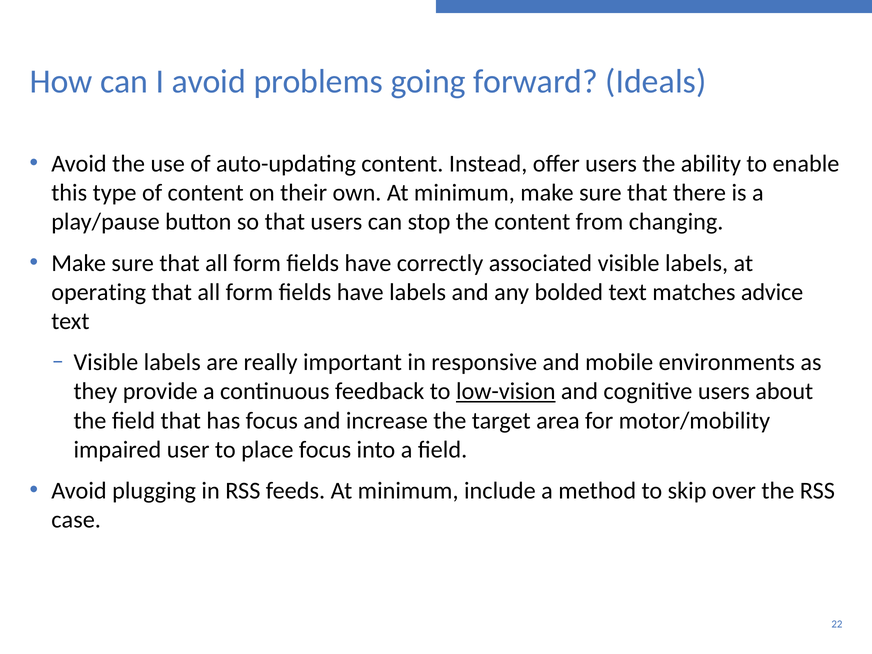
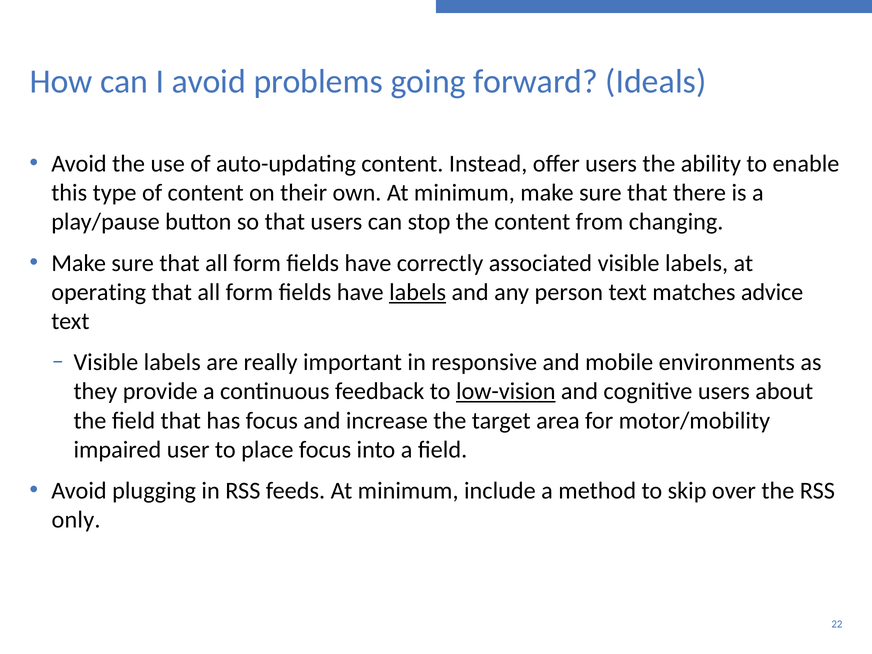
labels underline: none -> present (418, 292)
bolded: bolded -> person (569, 292)
case: case -> only (76, 520)
